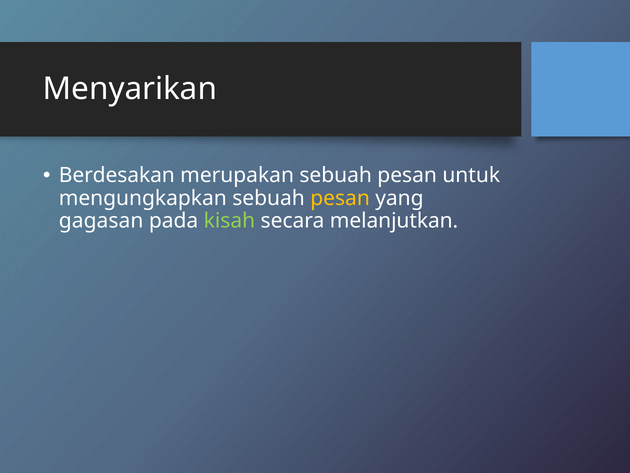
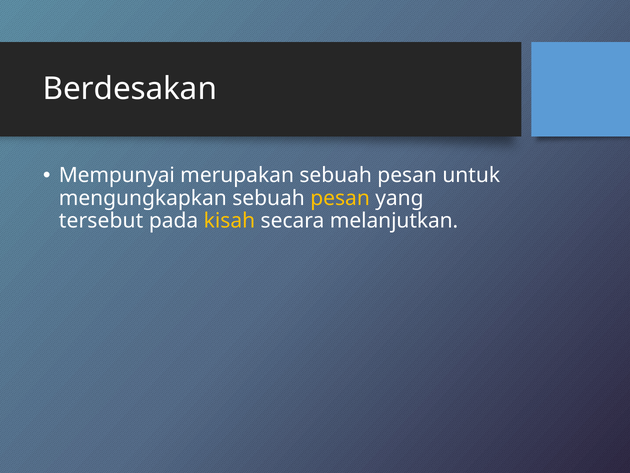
Menyarikan: Menyarikan -> Berdesakan (130, 89)
Berdesakan: Berdesakan -> Mempunyai (117, 175)
gagasan: gagasan -> tersebut (101, 221)
kisah colour: light green -> yellow (229, 221)
